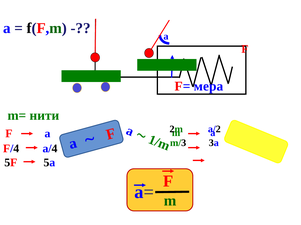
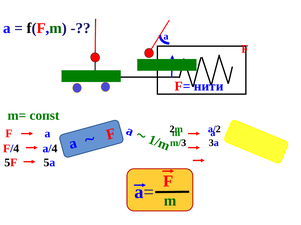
мера: мера -> нити (209, 87)
нити: нити -> coпst (45, 116)
